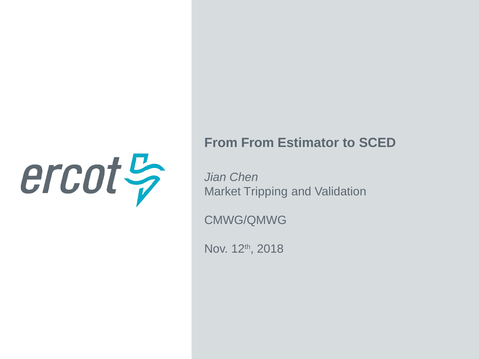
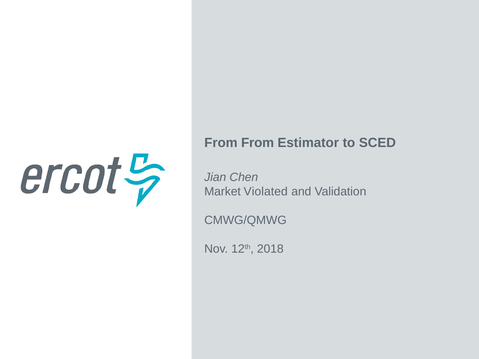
Tripping: Tripping -> Violated (266, 192)
